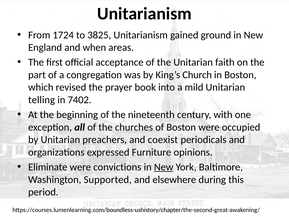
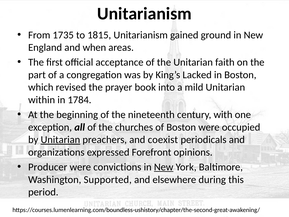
1724: 1724 -> 1735 (63, 35)
3825: 3825 -> 1815 (99, 35)
Church: Church -> Lacked (197, 75)
telling: telling -> within (42, 100)
7402: 7402 -> 1784 (80, 100)
Unitarian underline: none -> present (60, 140)
Furniture: Furniture -> Forefront (152, 152)
Eliminate: Eliminate -> Producer (48, 167)
